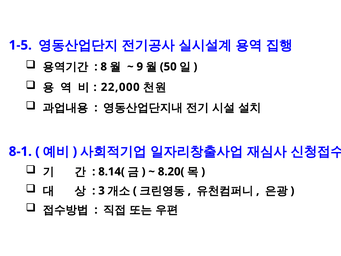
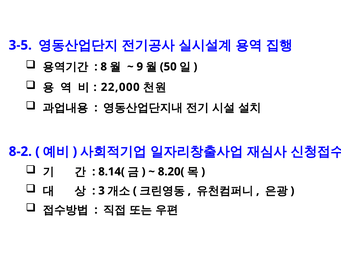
1-5: 1-5 -> 3-5 (20, 45)
8-1: 8-1 -> 8-2 (20, 151)
